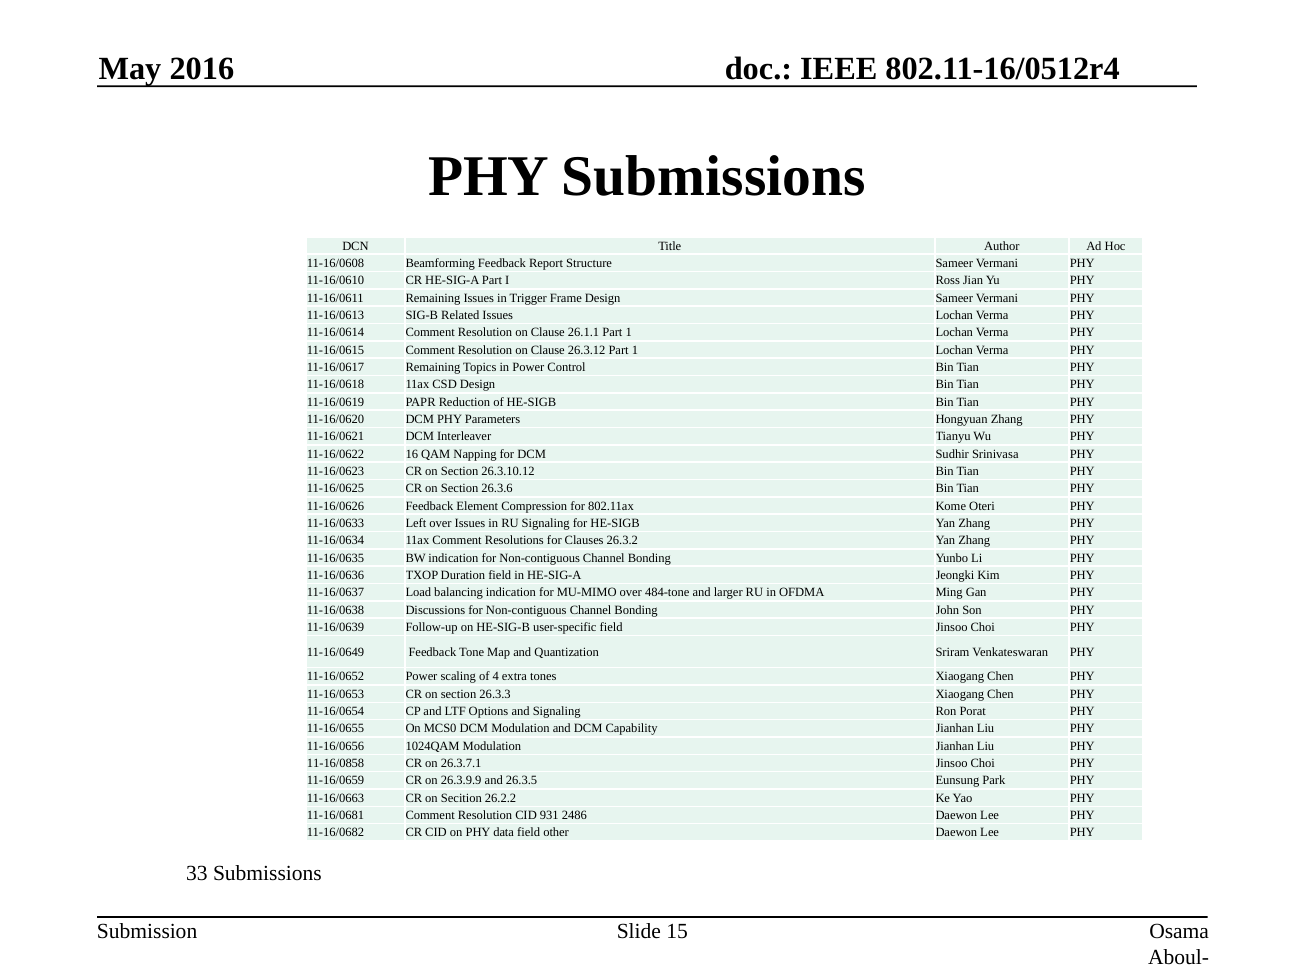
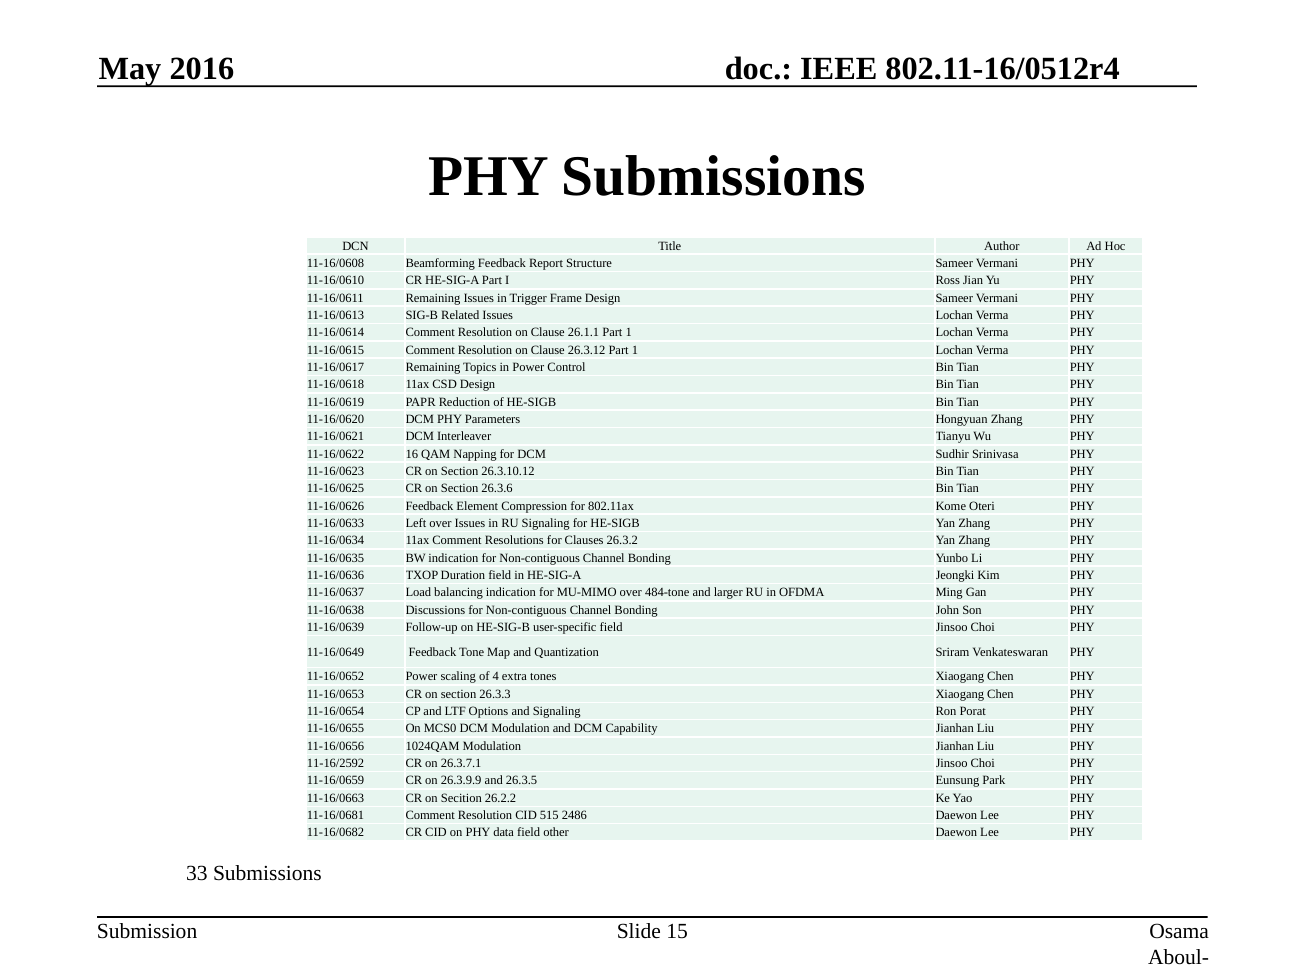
11-16/0858: 11-16/0858 -> 11-16/2592 (336, 763)
931: 931 -> 515 (549, 815)
